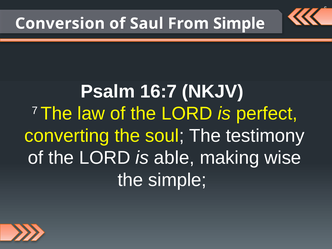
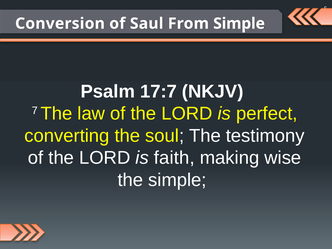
16:7: 16:7 -> 17:7 (158, 91)
able: able -> faith (174, 158)
